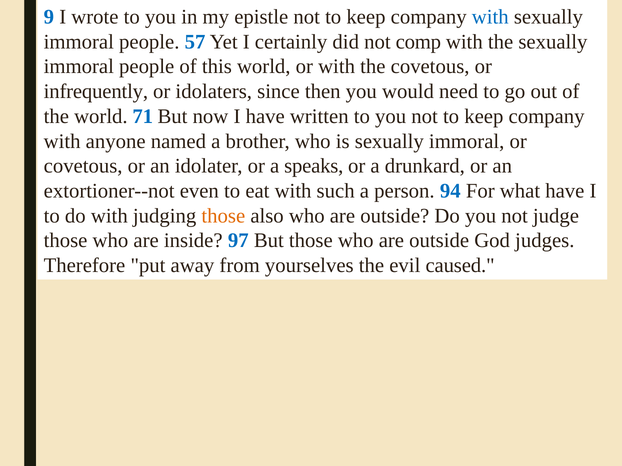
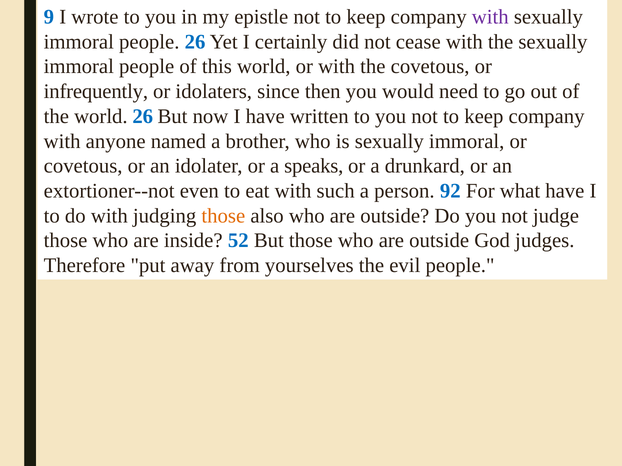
with colour: blue -> purple (490, 17)
people 57: 57 -> 26 (195, 42)
comp: comp -> cease (418, 42)
world 71: 71 -> 26 (143, 116)
94: 94 -> 92 (450, 191)
97: 97 -> 52 (238, 241)
evil caused: caused -> people (460, 266)
